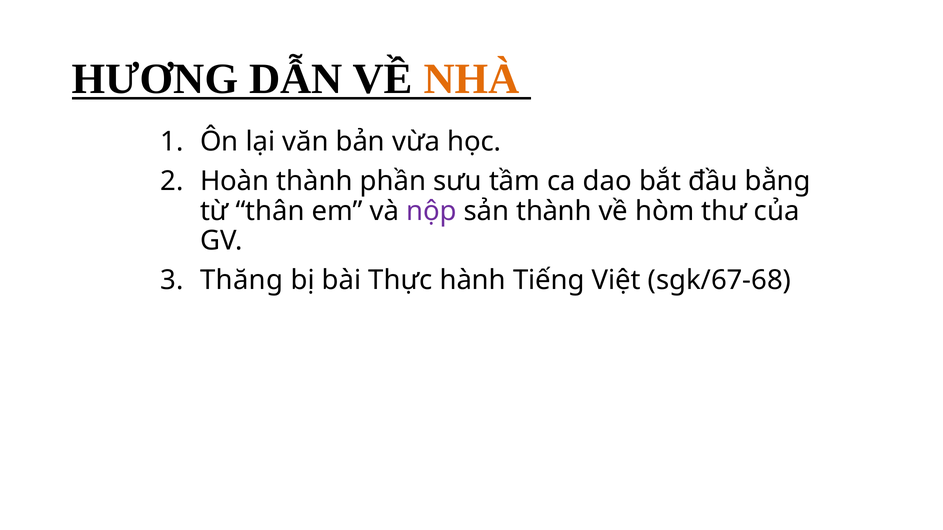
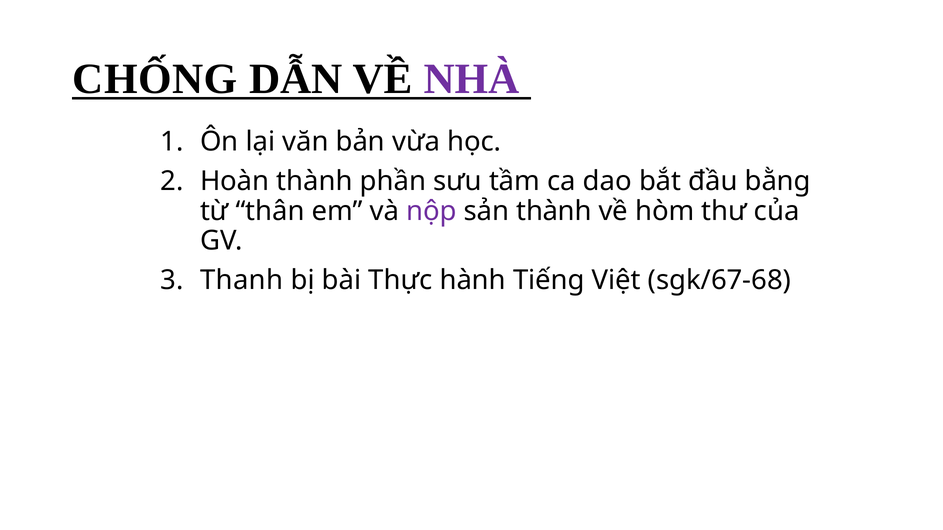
HƯƠNG: HƯƠNG -> CHỐNG (155, 79)
NHÀ colour: orange -> purple (472, 79)
Thăng: Thăng -> Thanh (242, 281)
